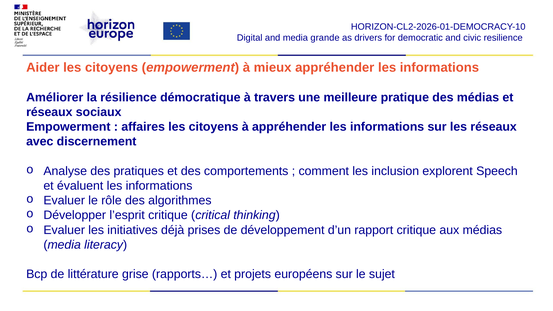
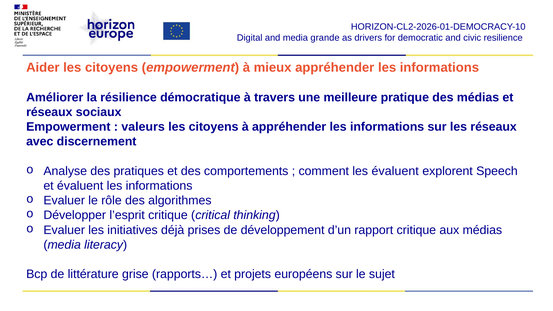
affaires: affaires -> valeurs (143, 127)
les inclusion: inclusion -> évaluent (395, 171)
